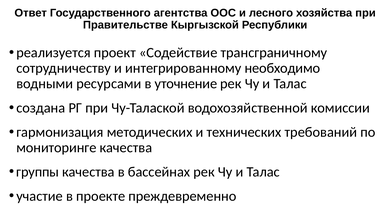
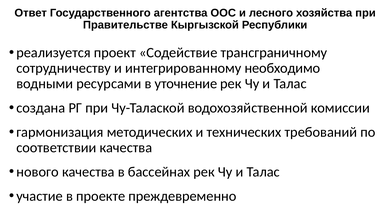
мониторинге: мониторинге -> соответствии (56, 148)
группы: группы -> нового (38, 172)
